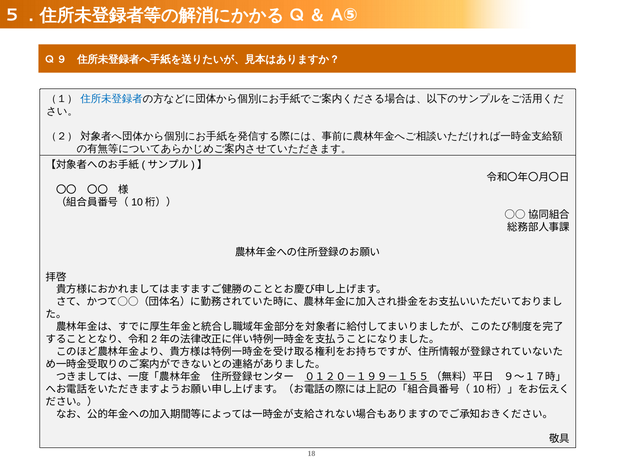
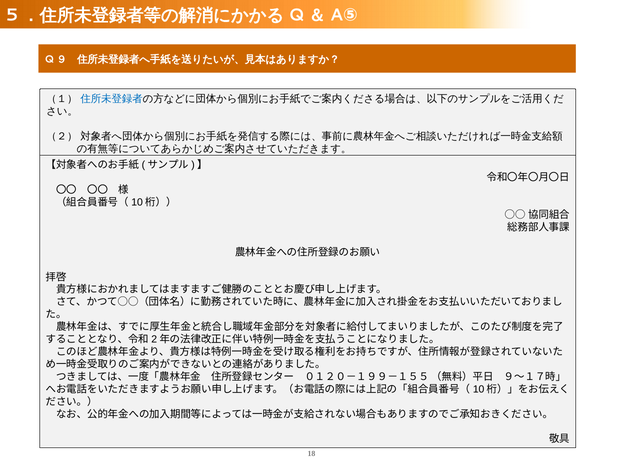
０１２０－１９９－１５５ underline: present -> none (367, 377)
